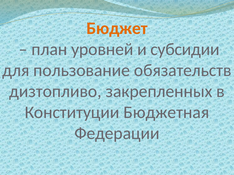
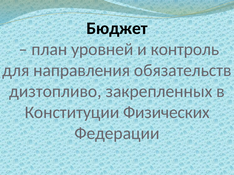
Бюджет colour: orange -> black (117, 28)
субсидии: субсидии -> контроль (185, 49)
пользование: пользование -> направления (82, 71)
Бюджетная: Бюджетная -> Физических (166, 113)
